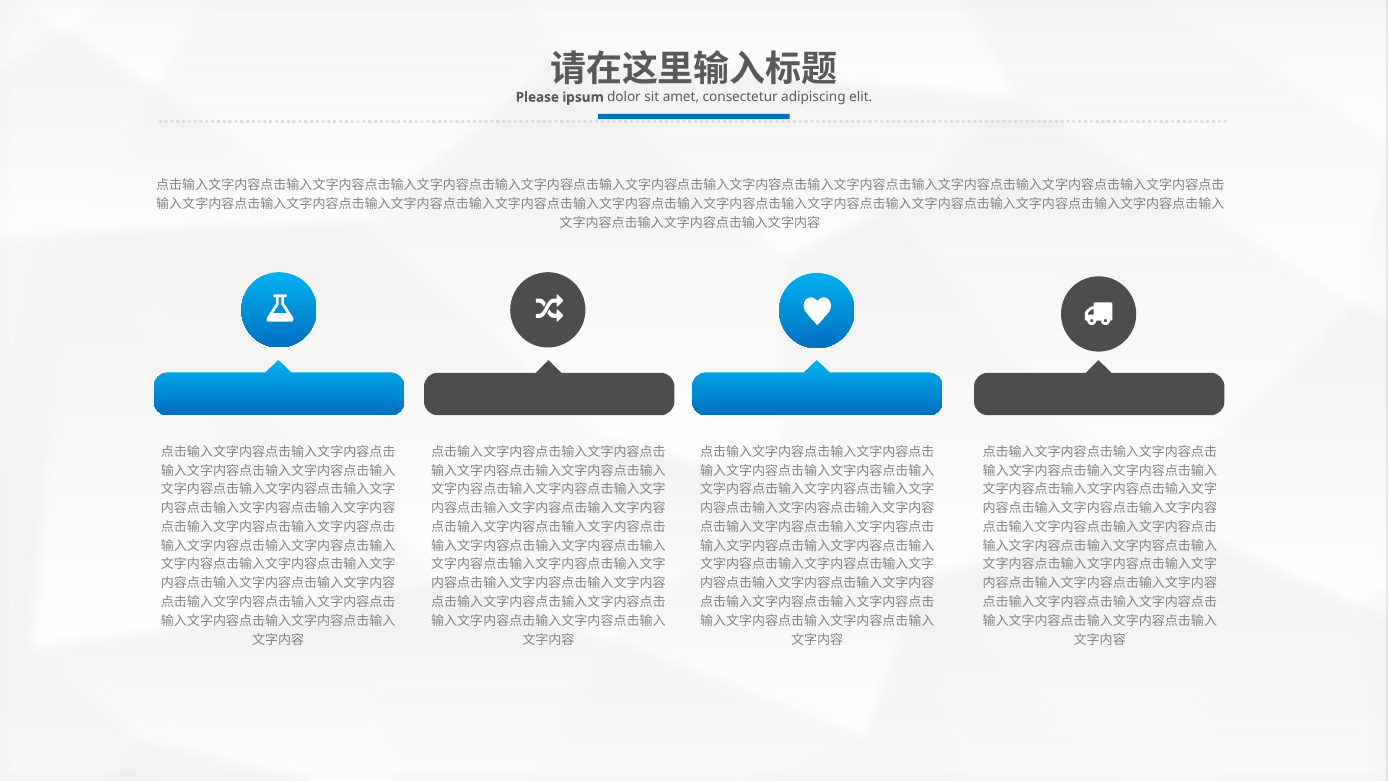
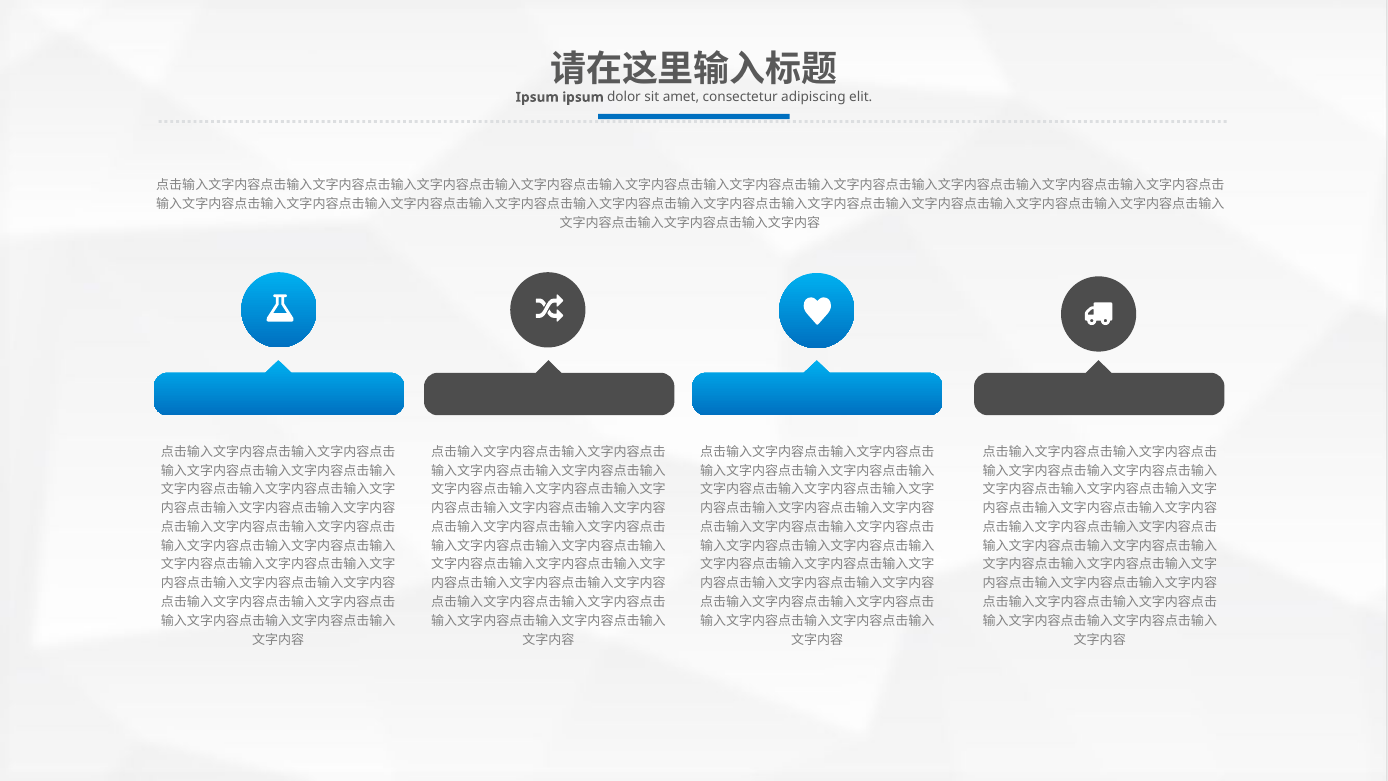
Please: Please -> Ipsum (537, 97)
